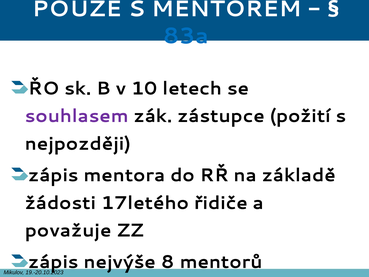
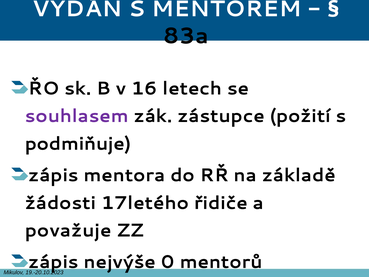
POUZE: POUZE -> VYDÁN (77, 9)
83a colour: blue -> black (186, 36)
10: 10 -> 16 (144, 88)
nejpozději: nejpozději -> podmiňuje (78, 144)
8: 8 -> 0 (168, 262)
